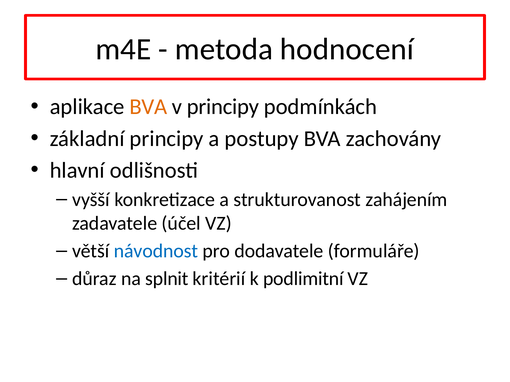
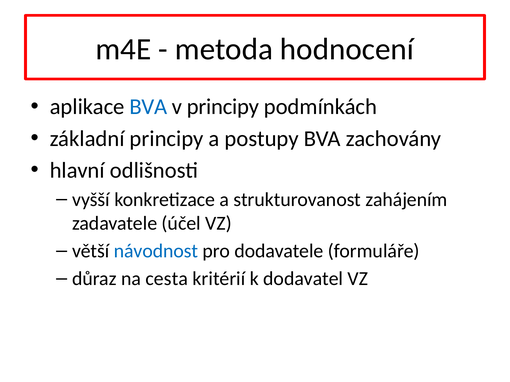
BVA colour: orange -> blue (148, 107)
splnit: splnit -> cesta (167, 279)
podlimitní: podlimitní -> dodavatel (303, 279)
